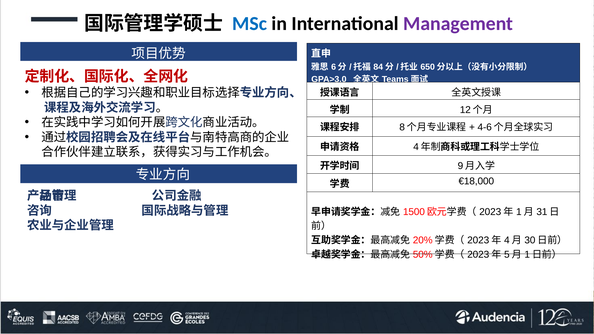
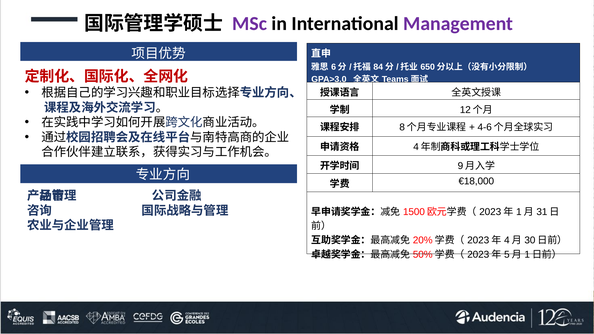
MSc colour: blue -> purple (250, 24)
